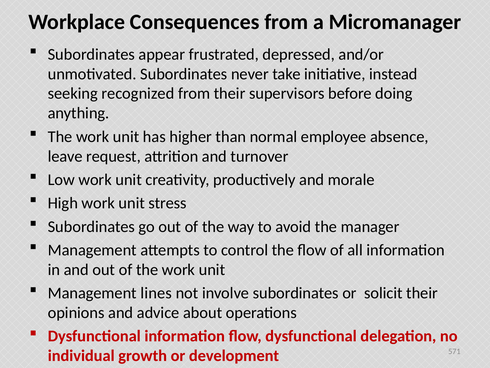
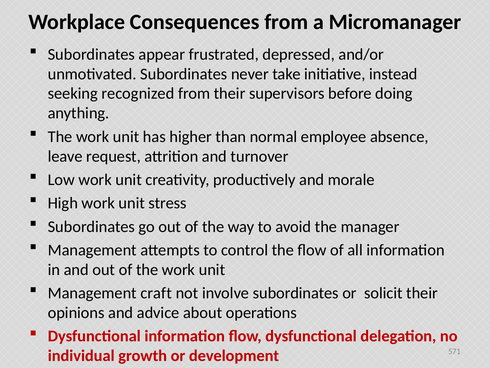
lines: lines -> craft (156, 293)
